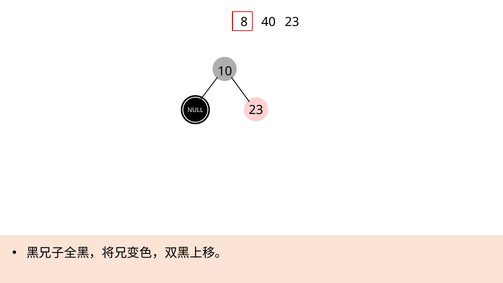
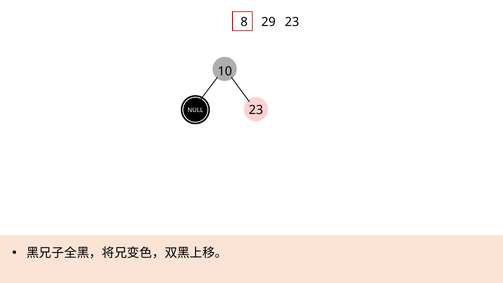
40: 40 -> 29 (268, 22)
